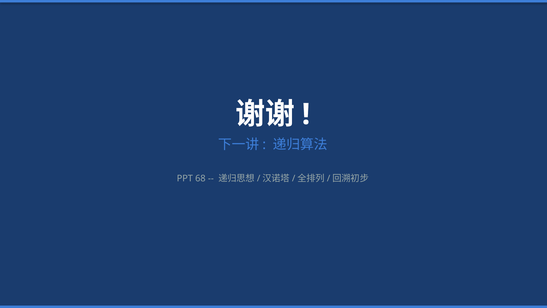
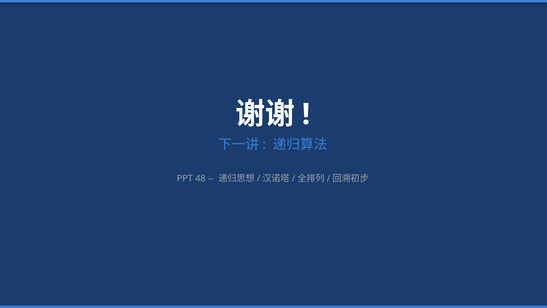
68: 68 -> 48 (200, 178)
